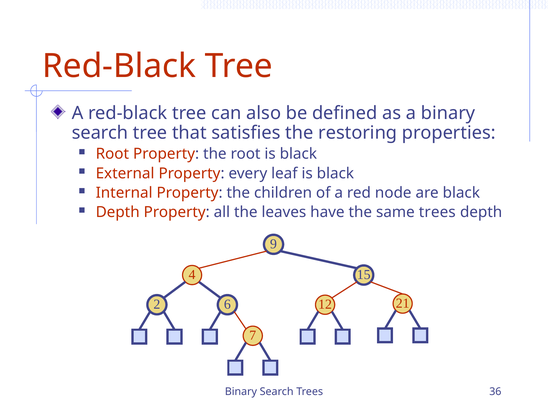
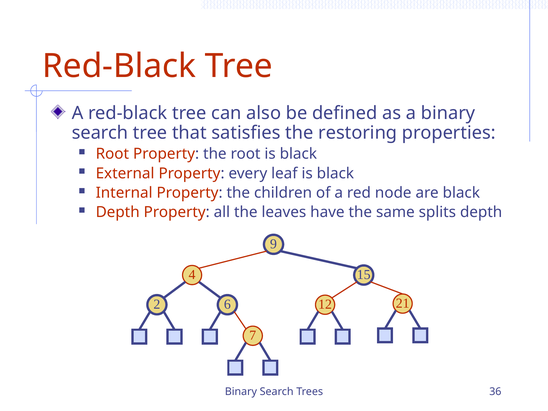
same trees: trees -> splits (437, 212)
